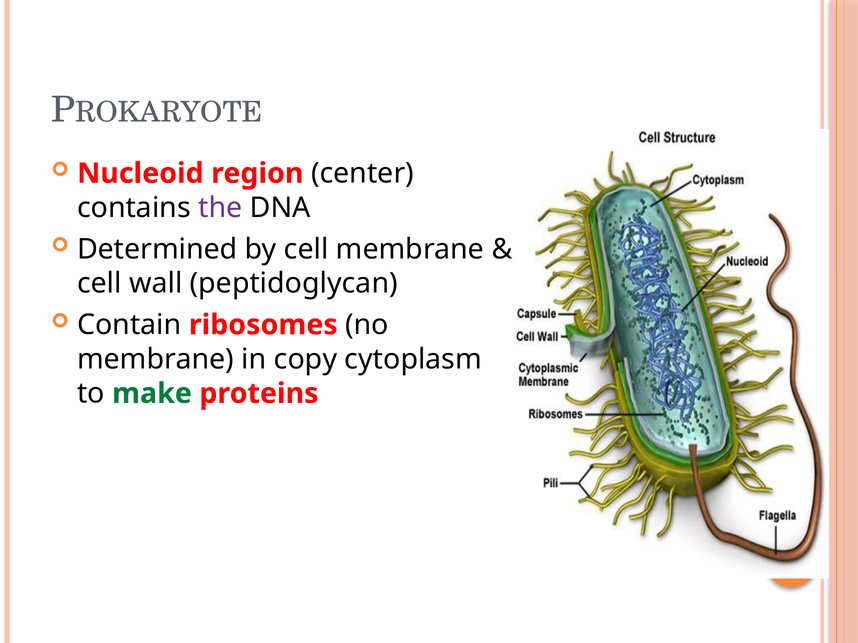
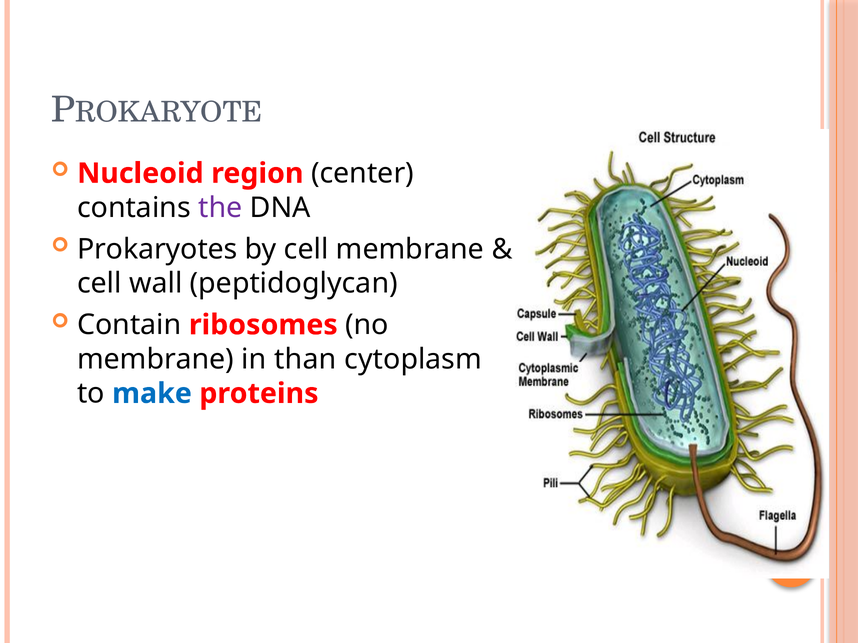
Determined: Determined -> Prokaryotes (157, 249)
copy: copy -> than (305, 359)
make colour: green -> blue (152, 394)
